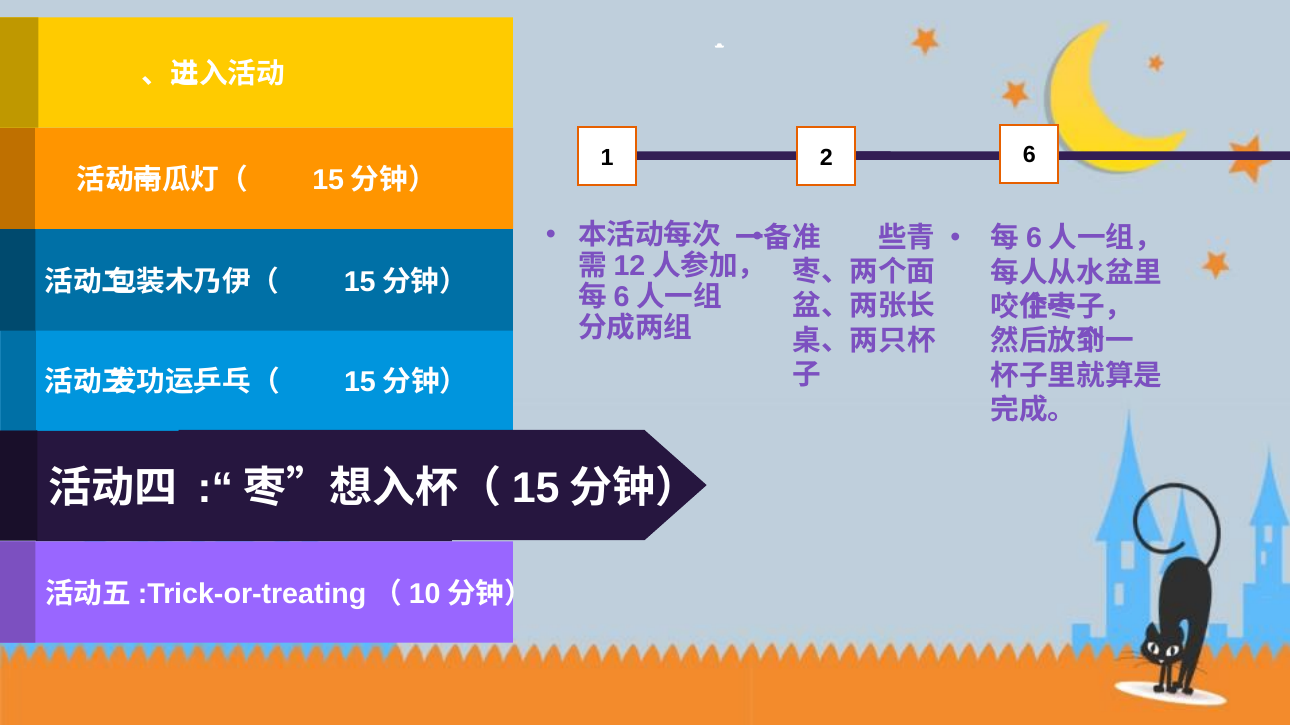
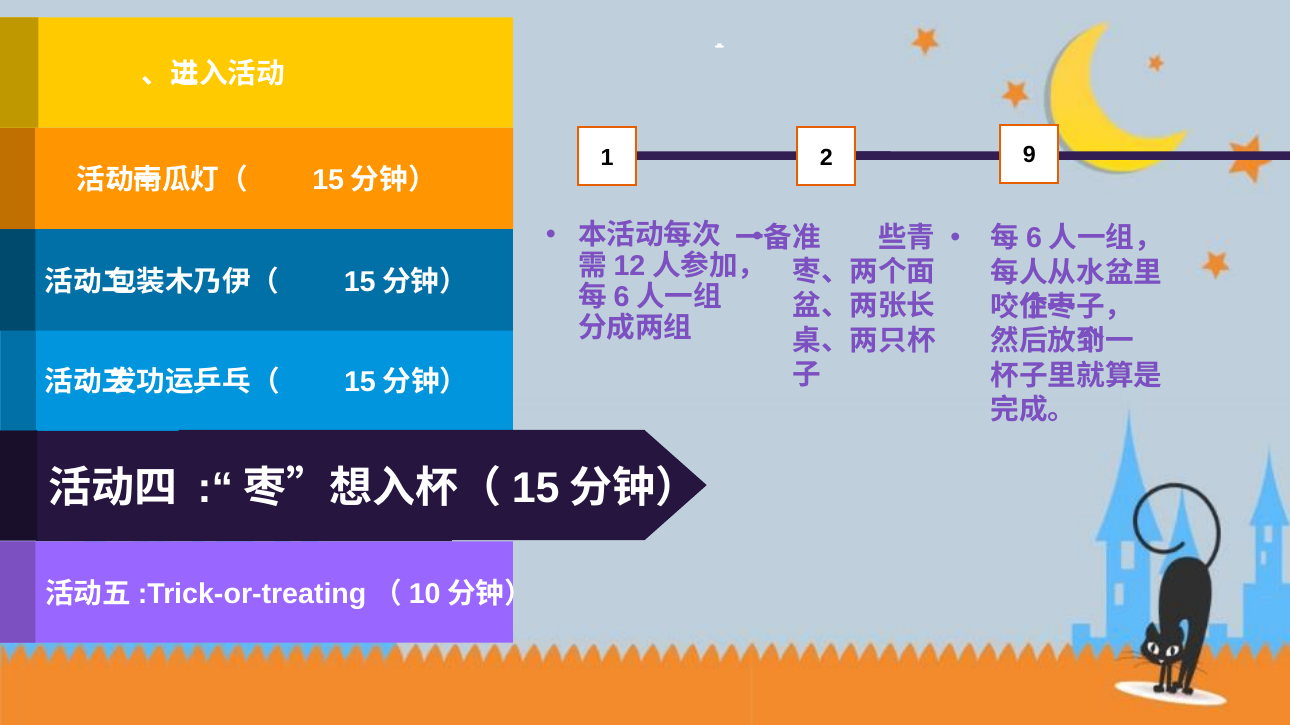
6: 6 -> 9 (1029, 155)
